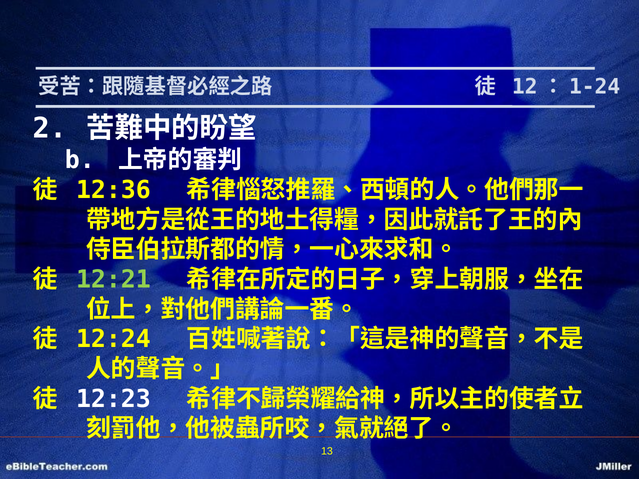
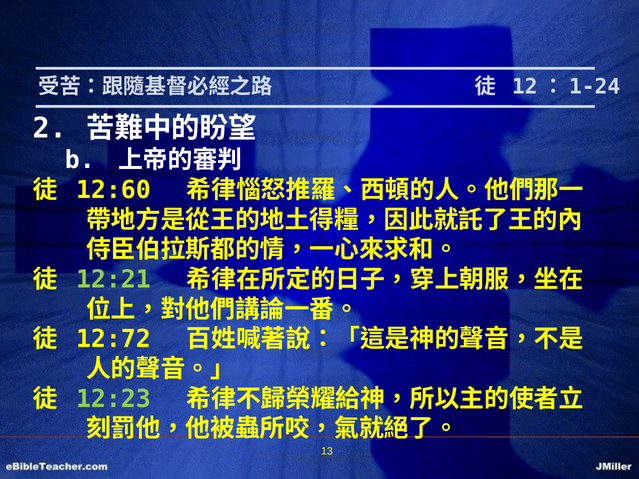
12:36: 12:36 -> 12:60 (113, 190)
12:24: 12:24 -> 12:72 (113, 339)
12:23 colour: white -> light green (113, 399)
